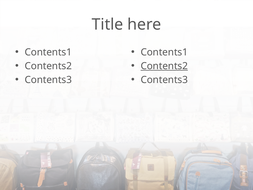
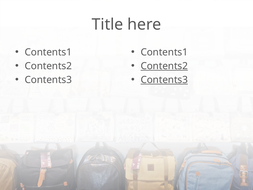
Contents3 underline: none -> present (164, 80)
